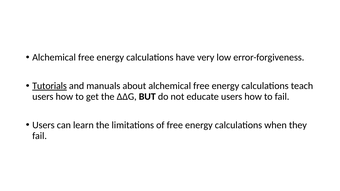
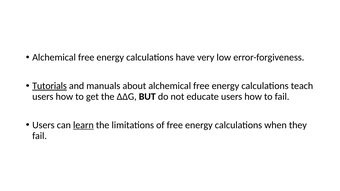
learn underline: none -> present (83, 125)
